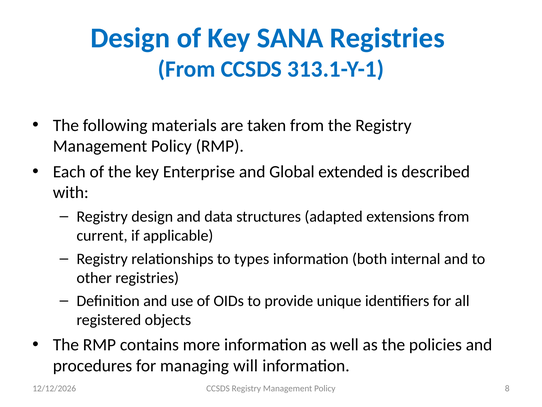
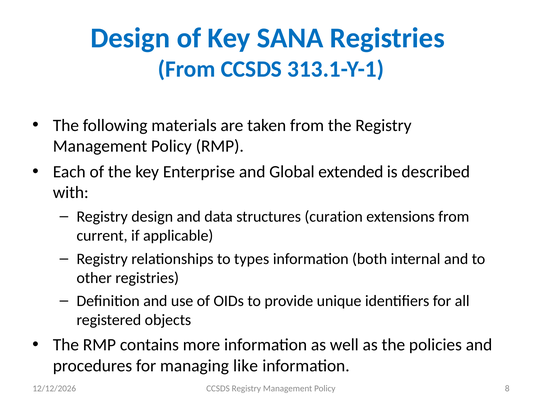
adapted: adapted -> curation (334, 216)
will: will -> like (246, 365)
